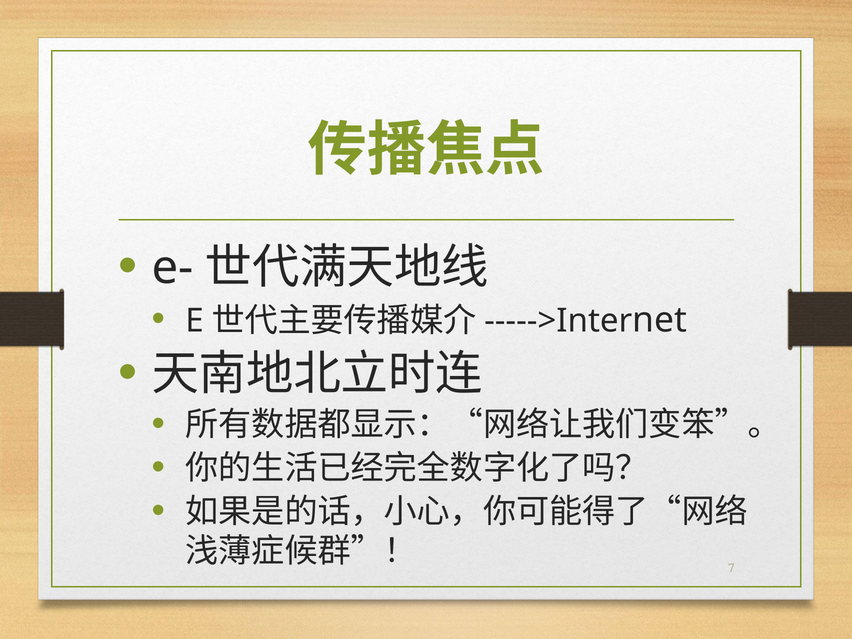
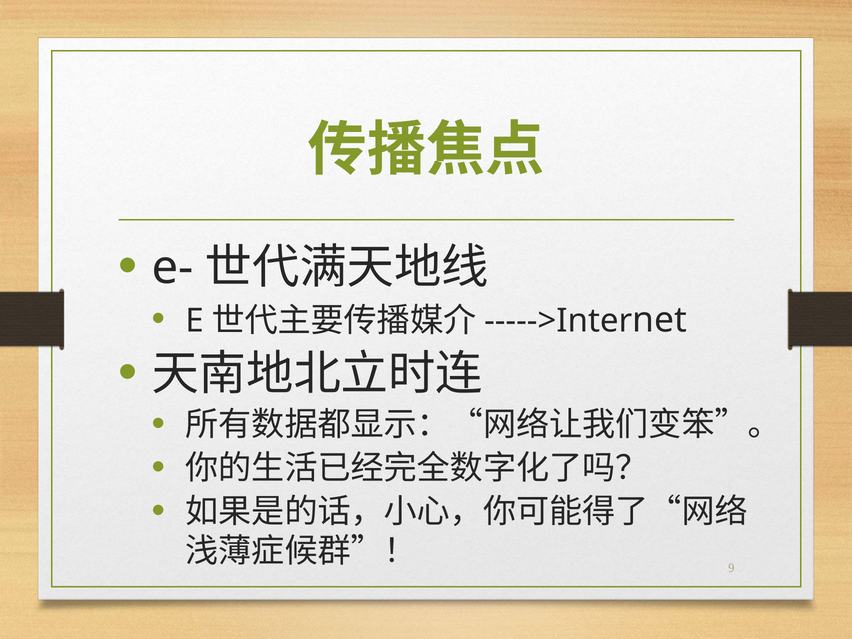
7: 7 -> 9 (731, 568)
